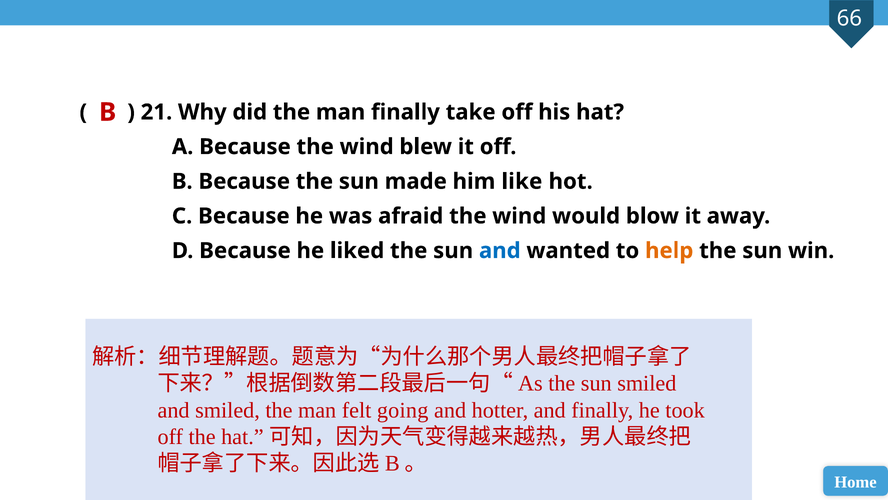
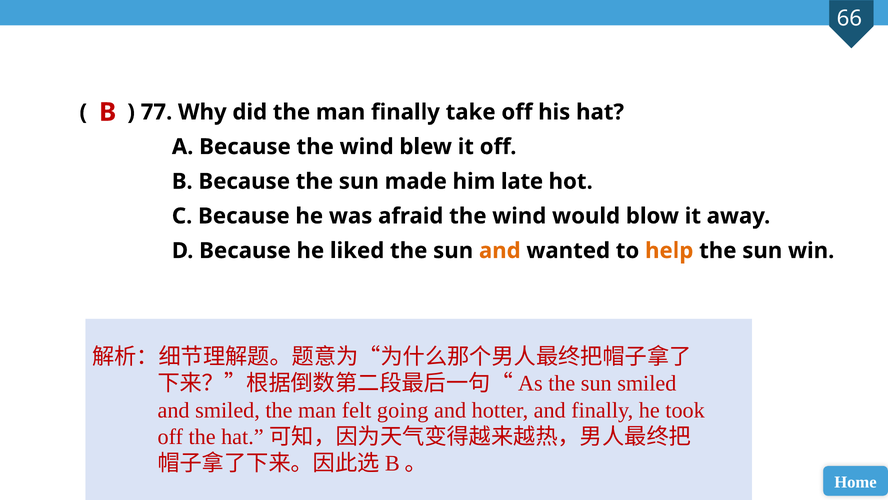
21: 21 -> 77 (156, 112)
like: like -> late (522, 181)
and colour: blue -> orange (500, 250)
